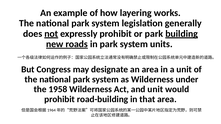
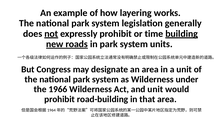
or park: park -> time (154, 34)
1958: 1958 -> 1966 (58, 89)
